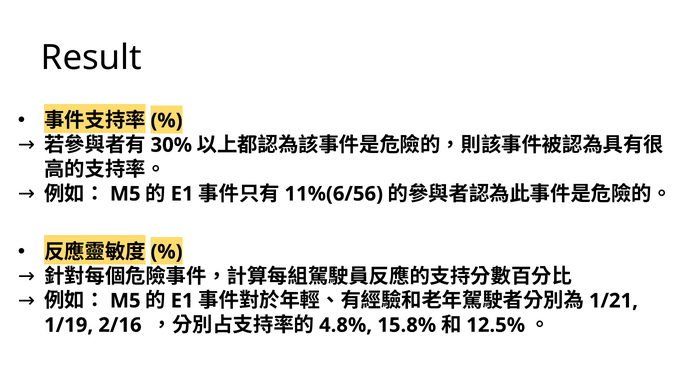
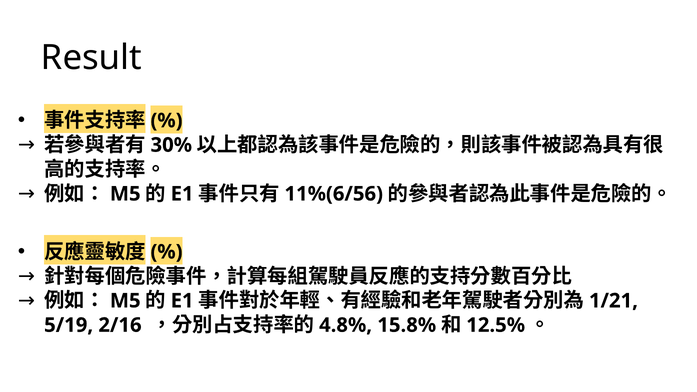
1/19: 1/19 -> 5/19 (69, 325)
